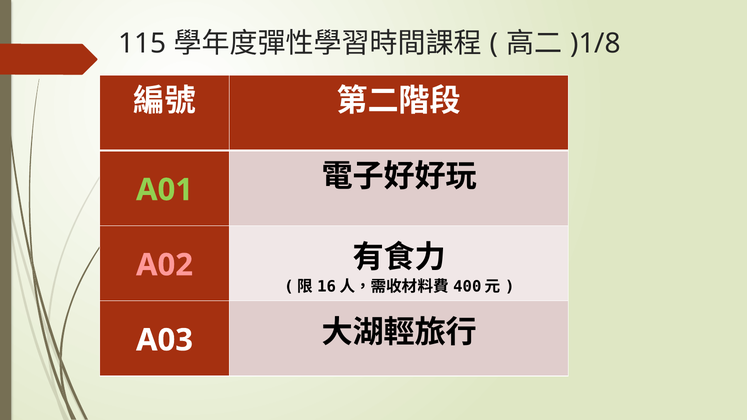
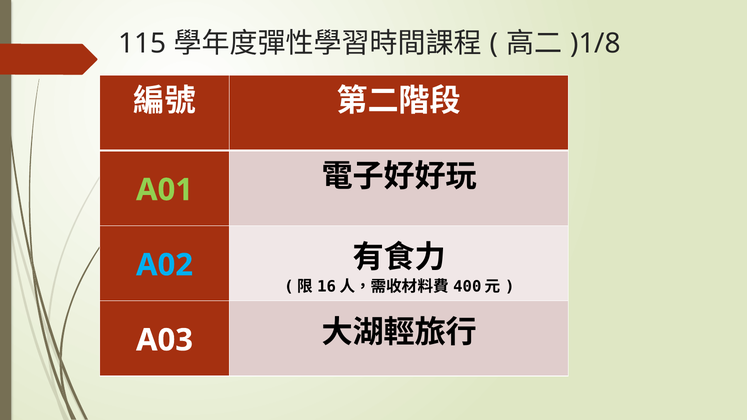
A02 colour: pink -> light blue (165, 265)
